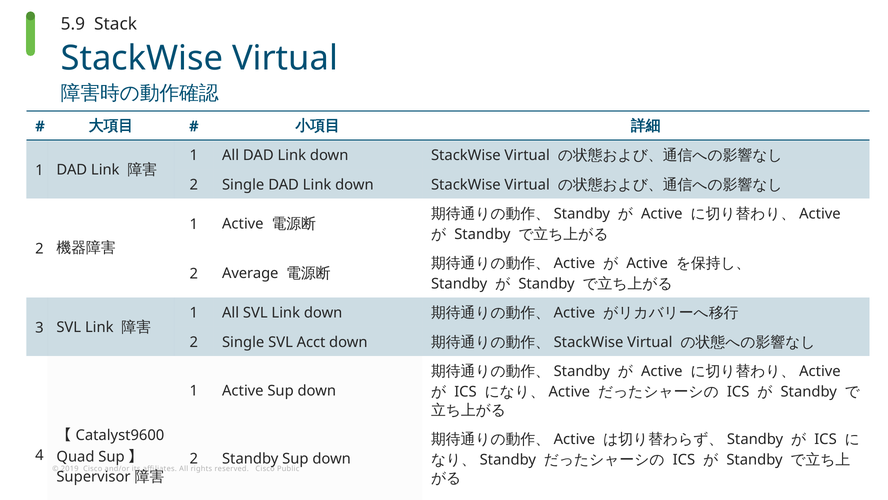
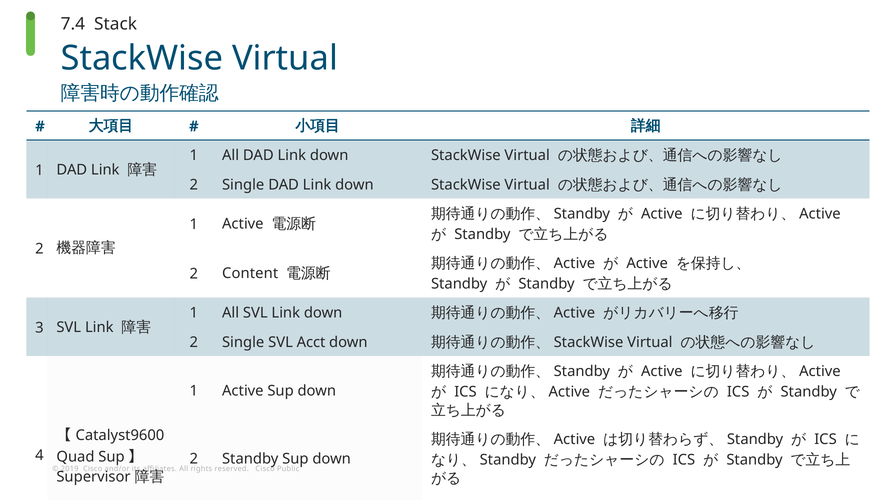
5.9: 5.9 -> 7.4 (73, 24)
Average: Average -> Content (250, 273)
